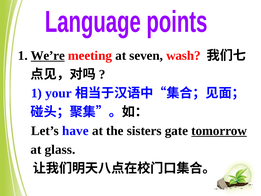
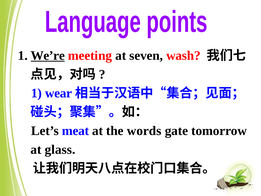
your: your -> wear (59, 93)
have: have -> meat (75, 131)
sisters: sisters -> words (144, 131)
tomorrow underline: present -> none (219, 131)
